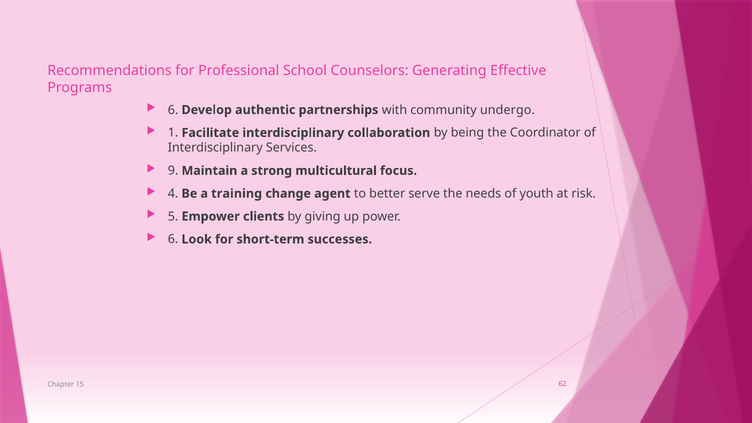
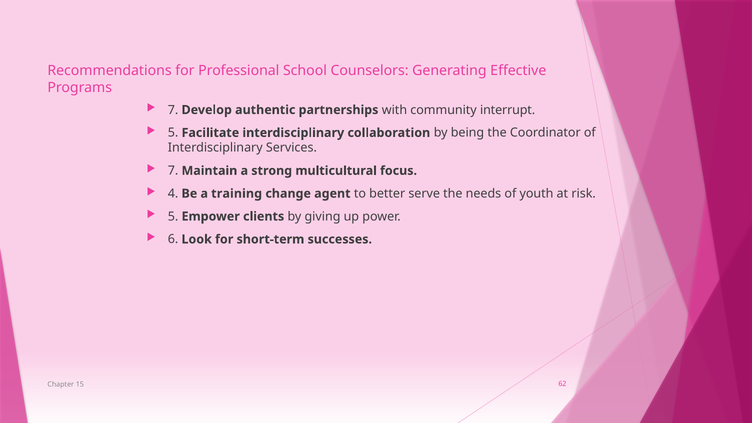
6: 6 -> 7 (173, 110)
undergo: undergo -> interrupt (508, 110)
1: 1 -> 5 (173, 133)
9: 9 -> 7 (173, 171)
